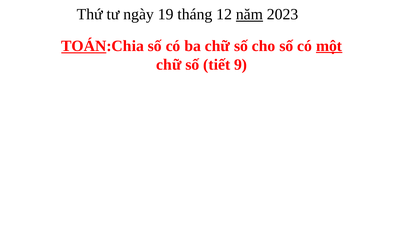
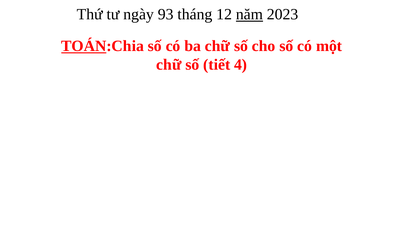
19: 19 -> 93 (166, 14)
một underline: present -> none (329, 46)
9: 9 -> 4 (241, 65)
